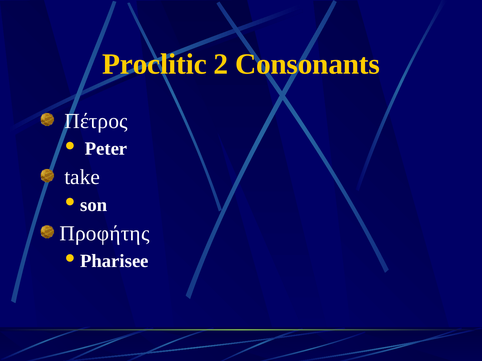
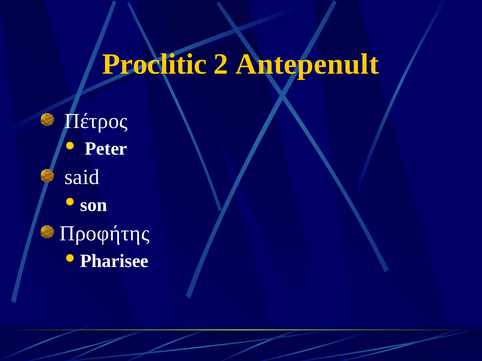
Consonants: Consonants -> Antepenult (307, 64)
take: take -> said (82, 177)
